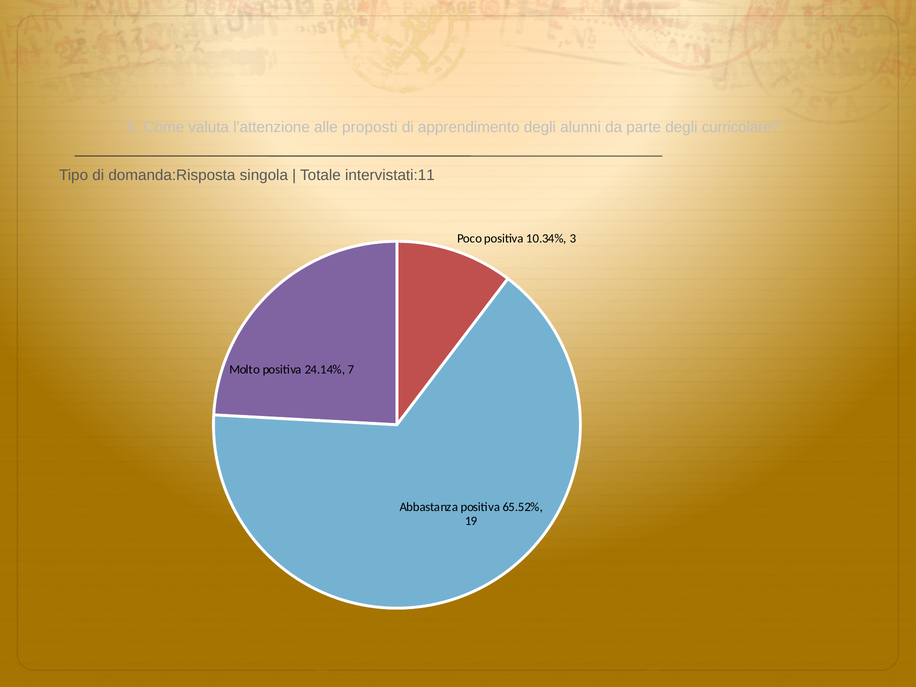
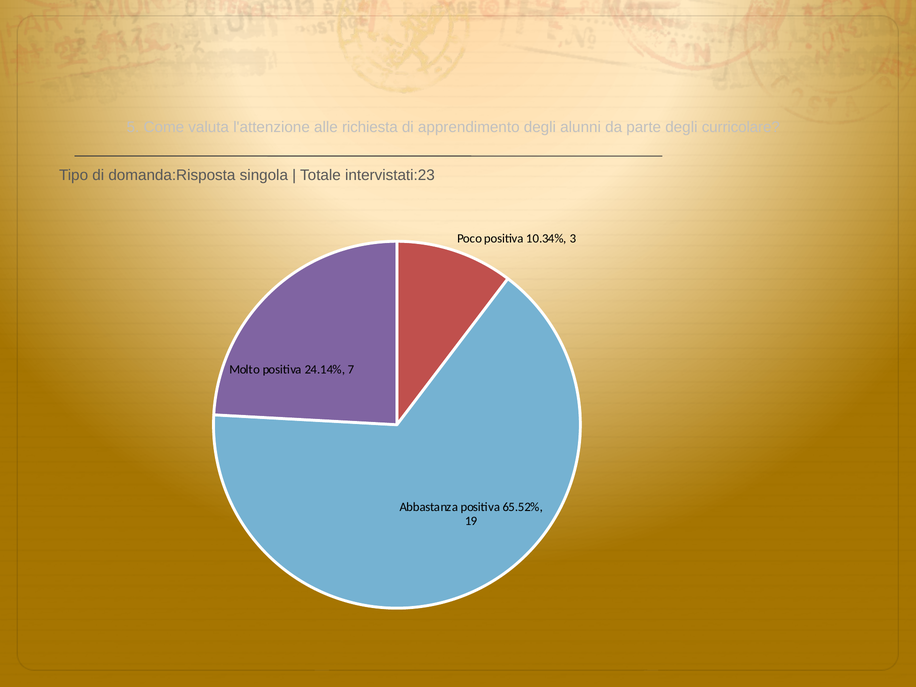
proposti: proposti -> richiesta (370, 127)
intervistati:11: intervistati:11 -> intervistati:23 (390, 175)
